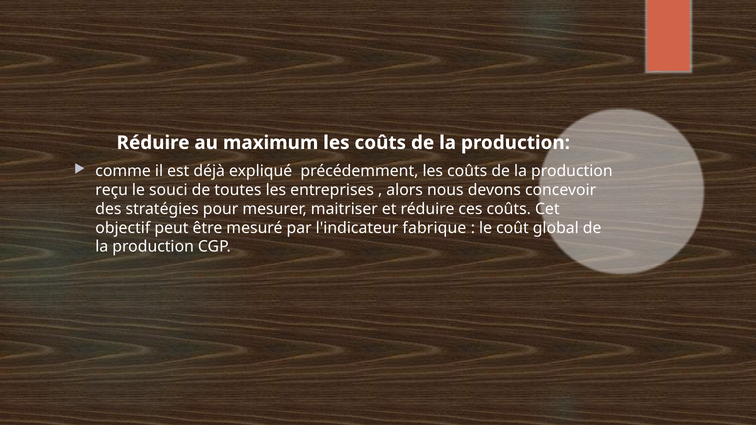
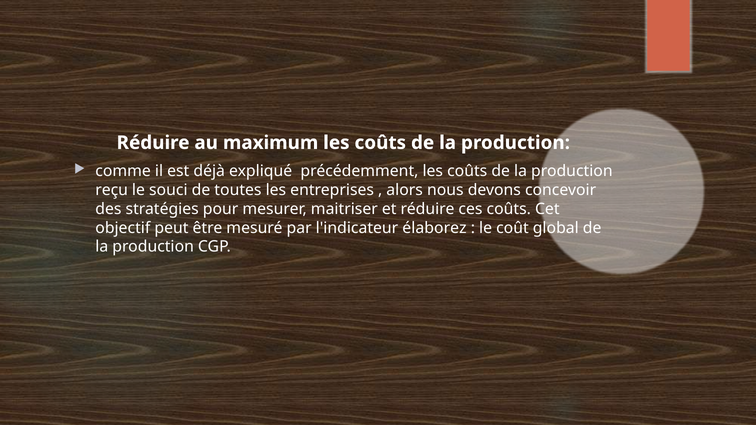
fabrique: fabrique -> élaborez (434, 228)
